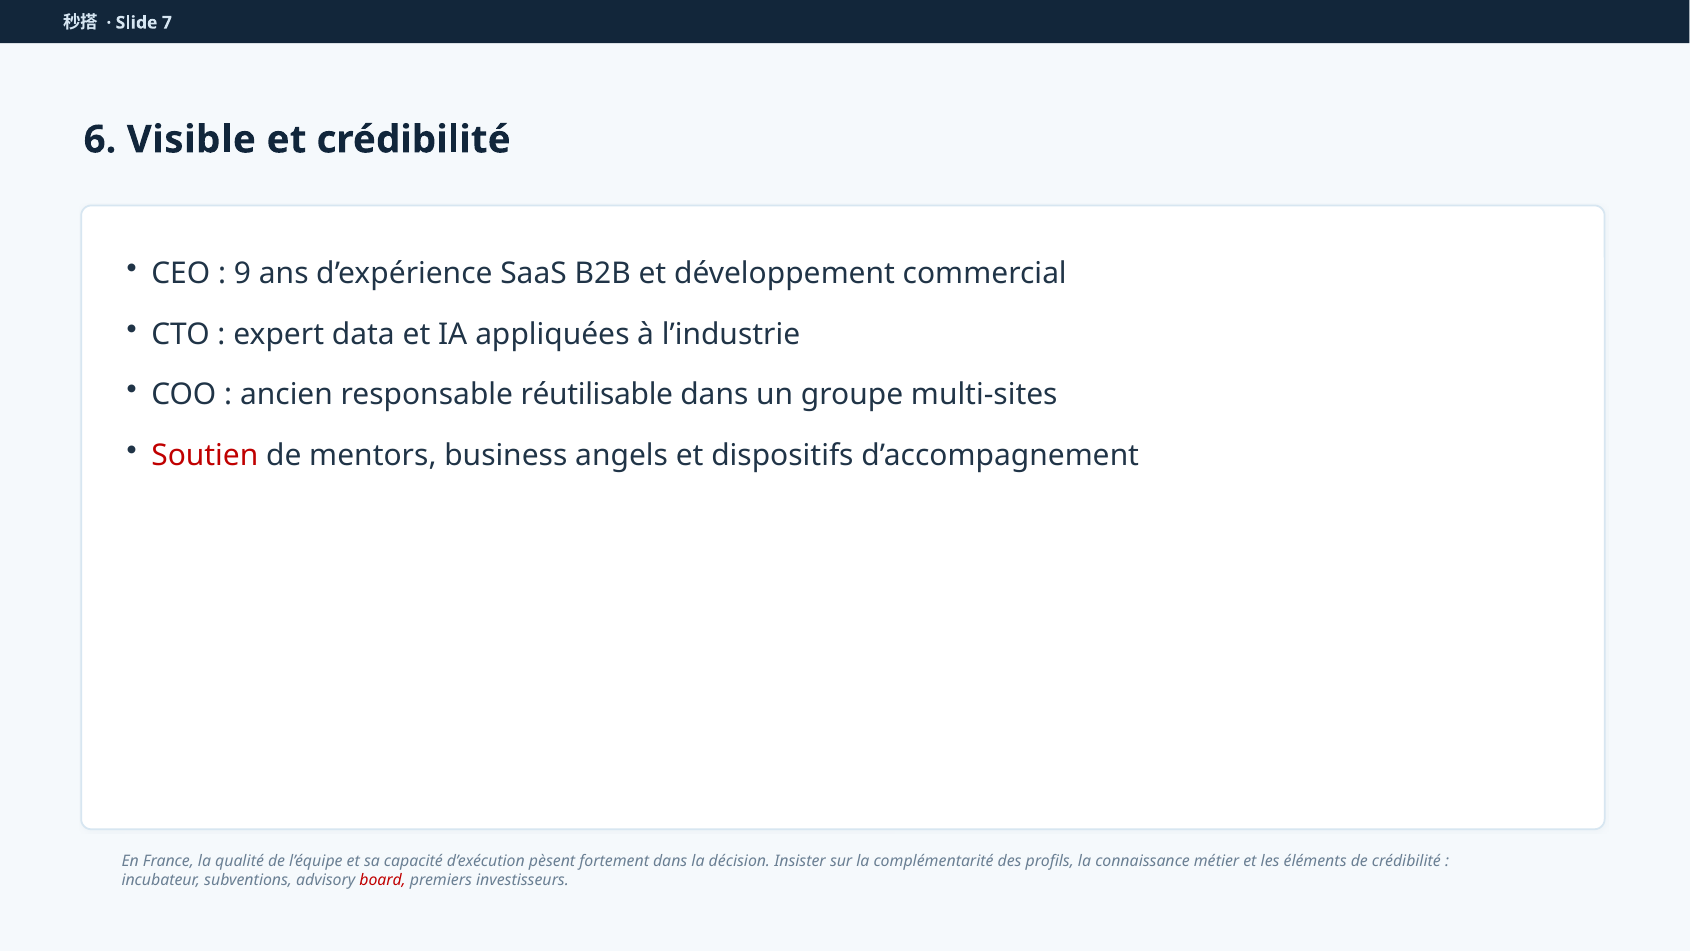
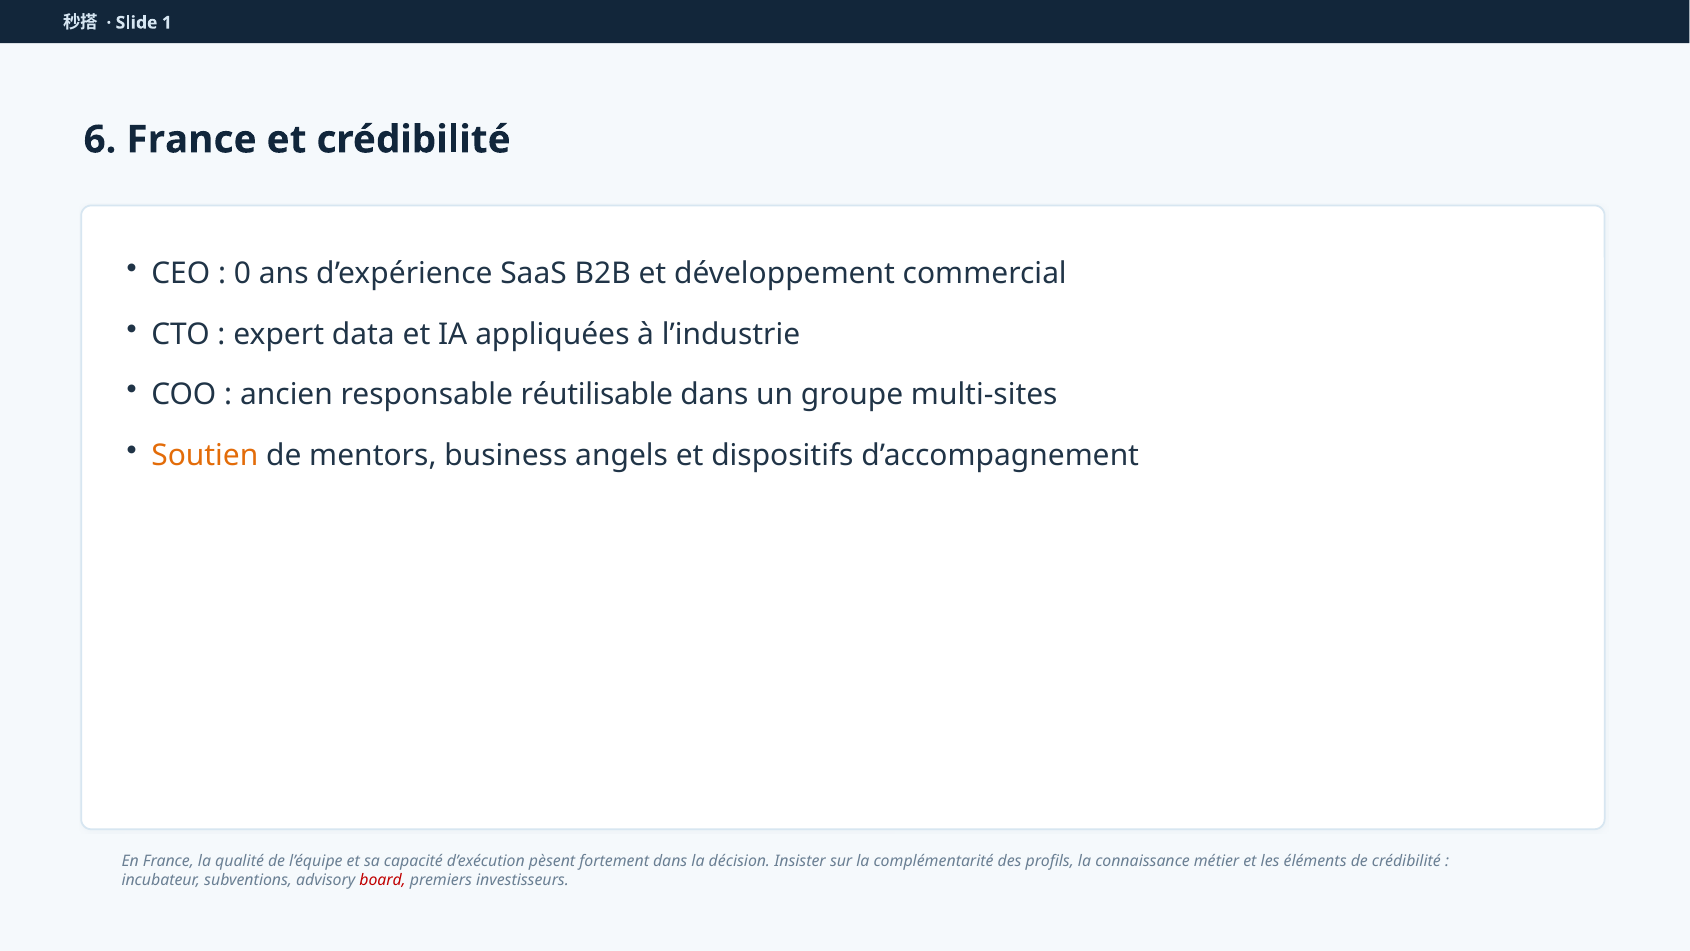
7: 7 -> 1 (167, 23)
6 Visible: Visible -> France (192, 140)
9: 9 -> 0 (242, 274)
Soutien colour: red -> orange (205, 455)
